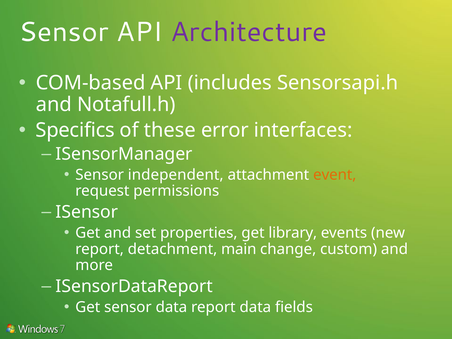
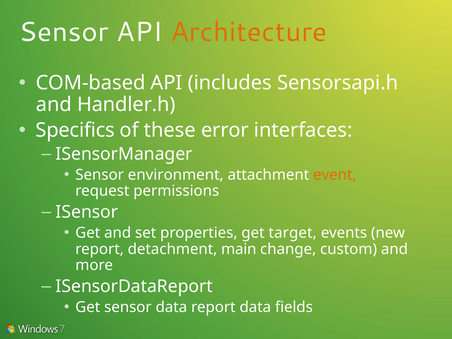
Architecture colour: purple -> orange (249, 32)
Notafull.h: Notafull.h -> Handler.h (126, 104)
independent: independent -> environment (176, 175)
library: library -> target (293, 233)
